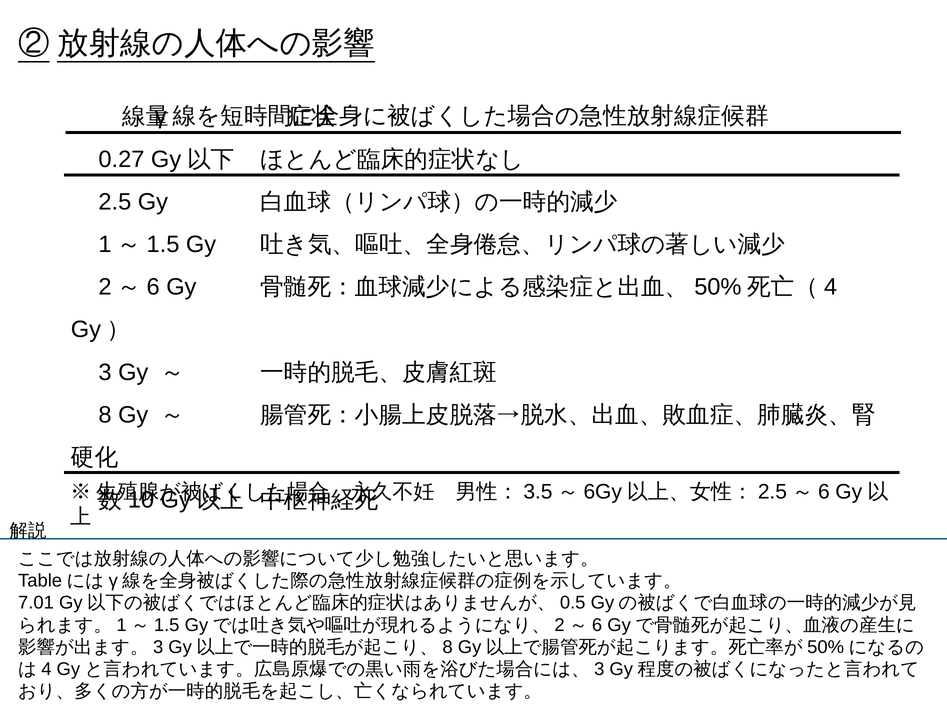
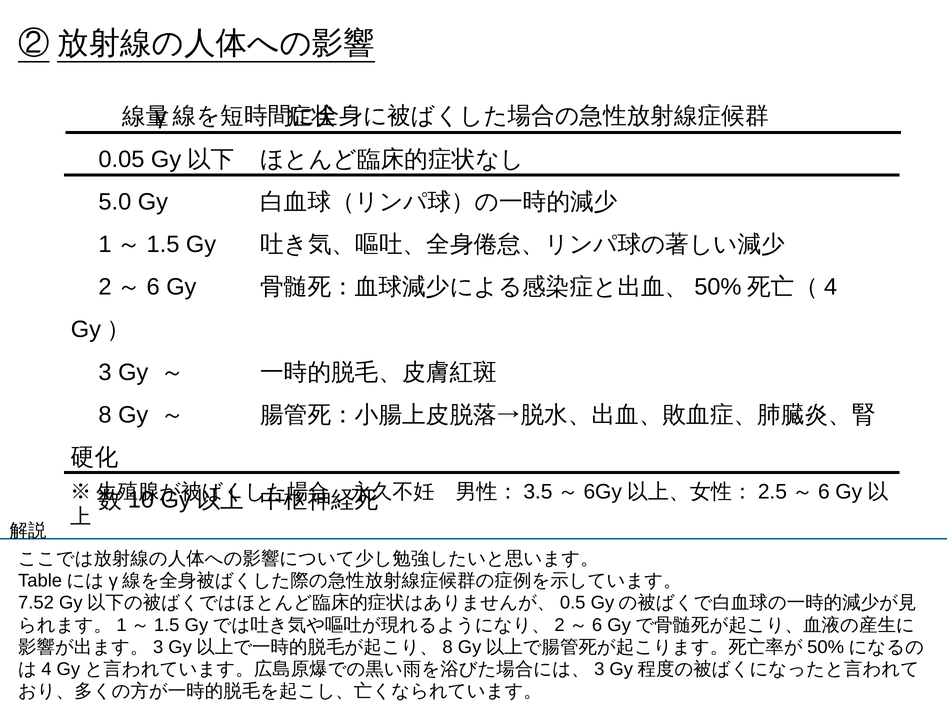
0.27: 0.27 -> 0.05 (121, 159)
2.5: 2.5 -> 5.0 (115, 202)
7.01: 7.01 -> 7.52 (36, 603)
